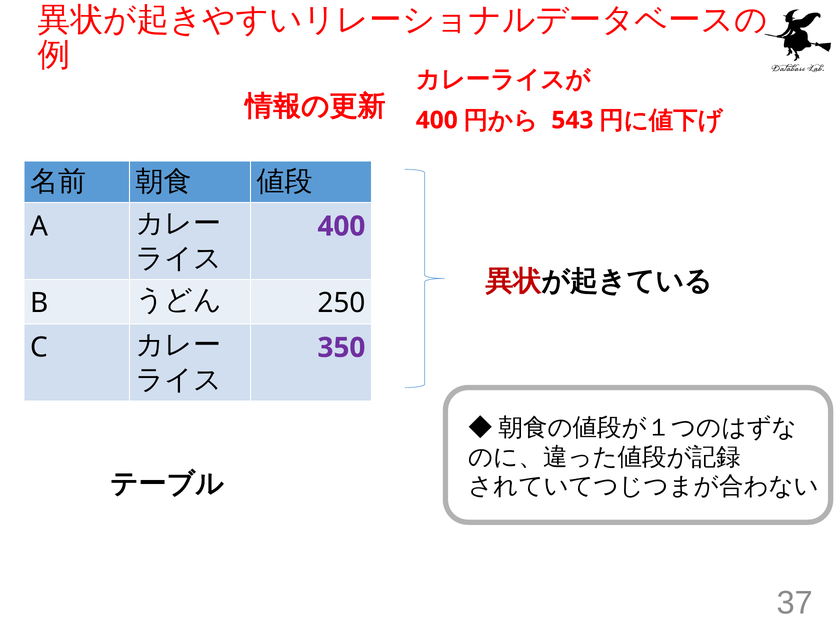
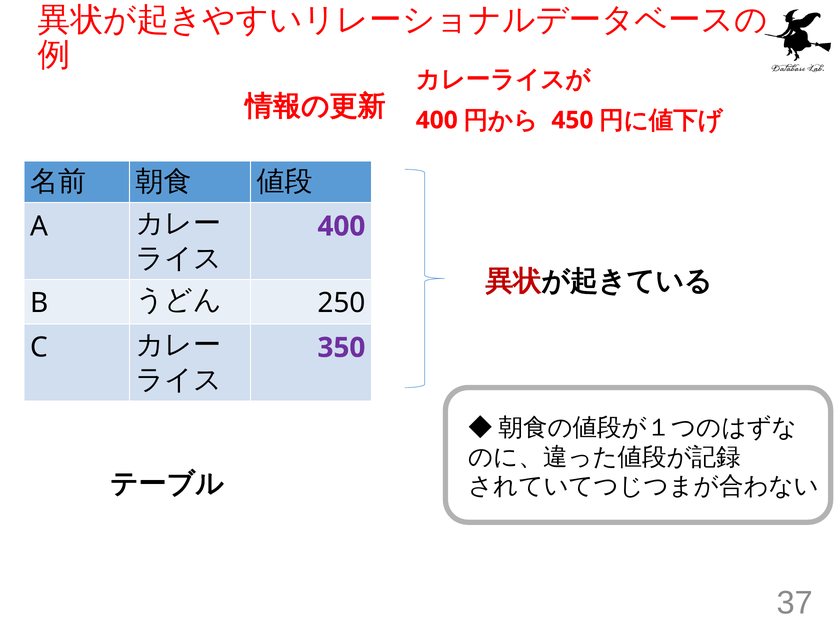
543: 543 -> 450 (572, 120)
